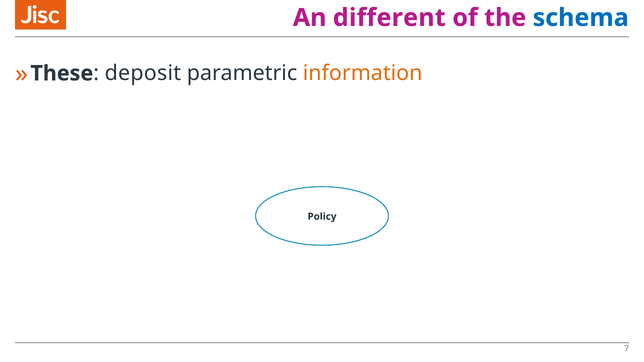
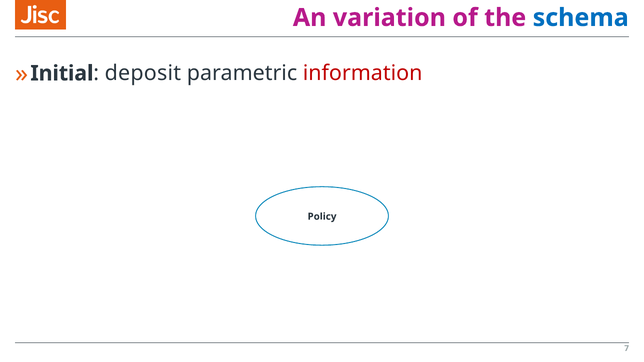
different: different -> variation (389, 18)
These: These -> Initial (62, 73)
information colour: orange -> red (363, 73)
